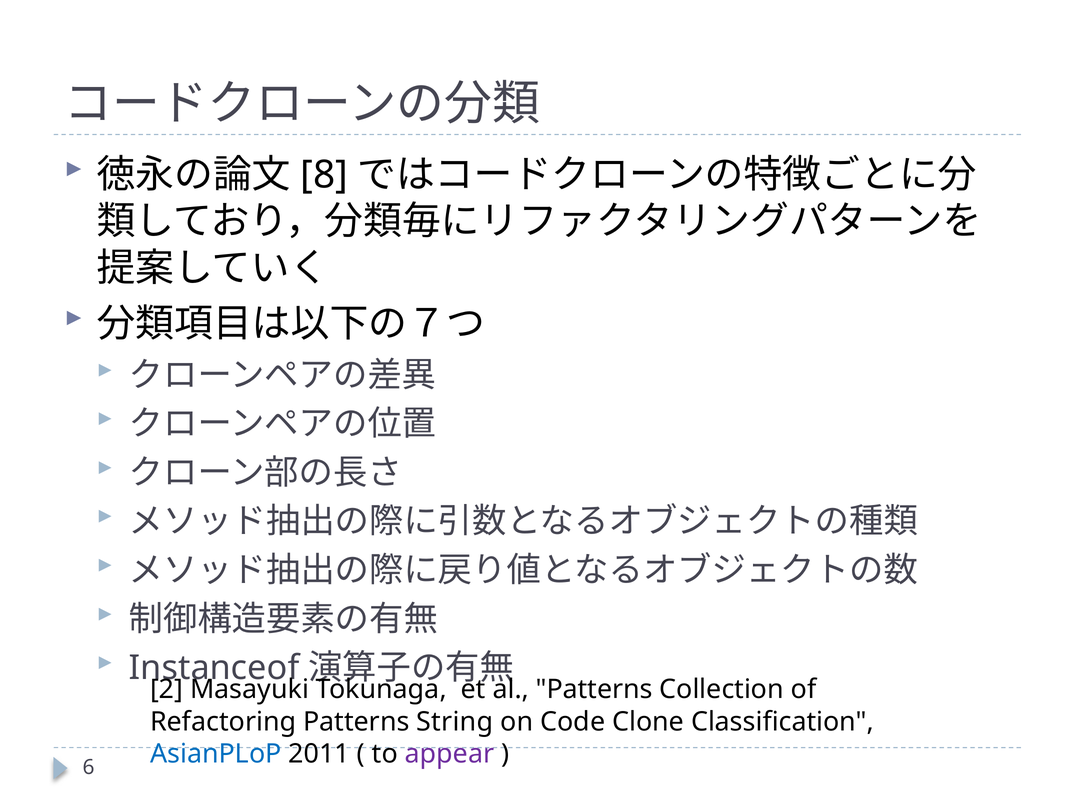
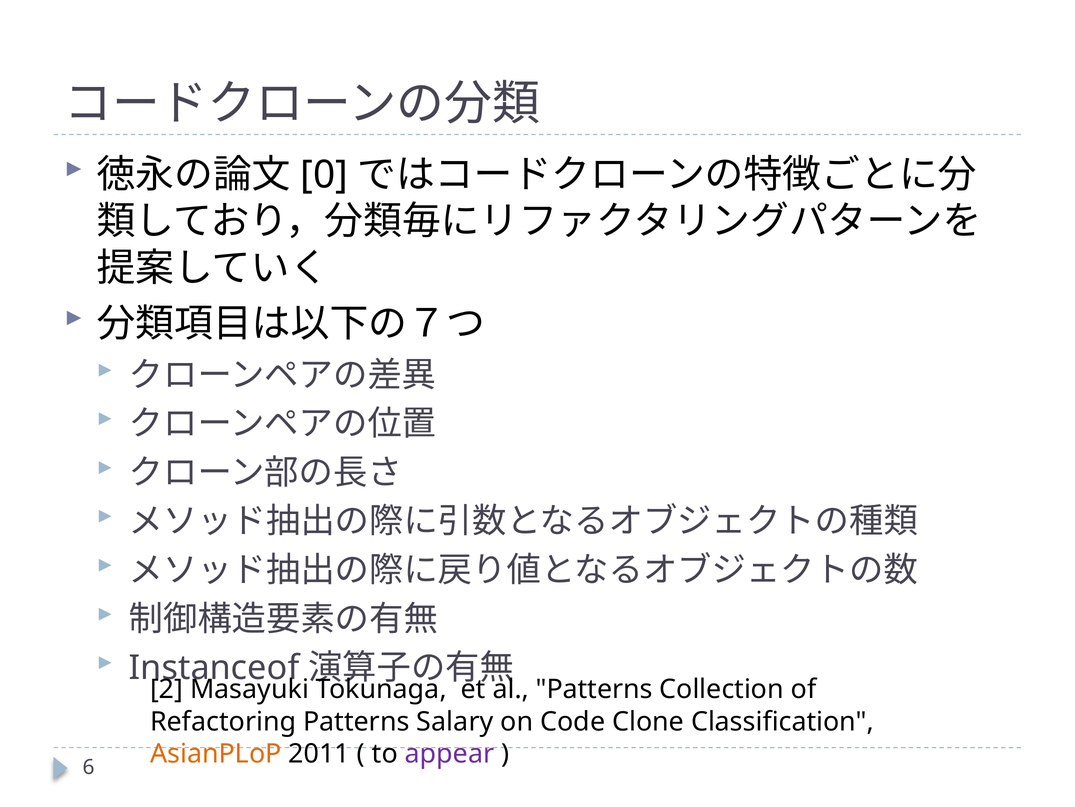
8: 8 -> 0 (324, 175)
String: String -> Salary (455, 721)
AsianPLoP colour: blue -> orange (216, 753)
